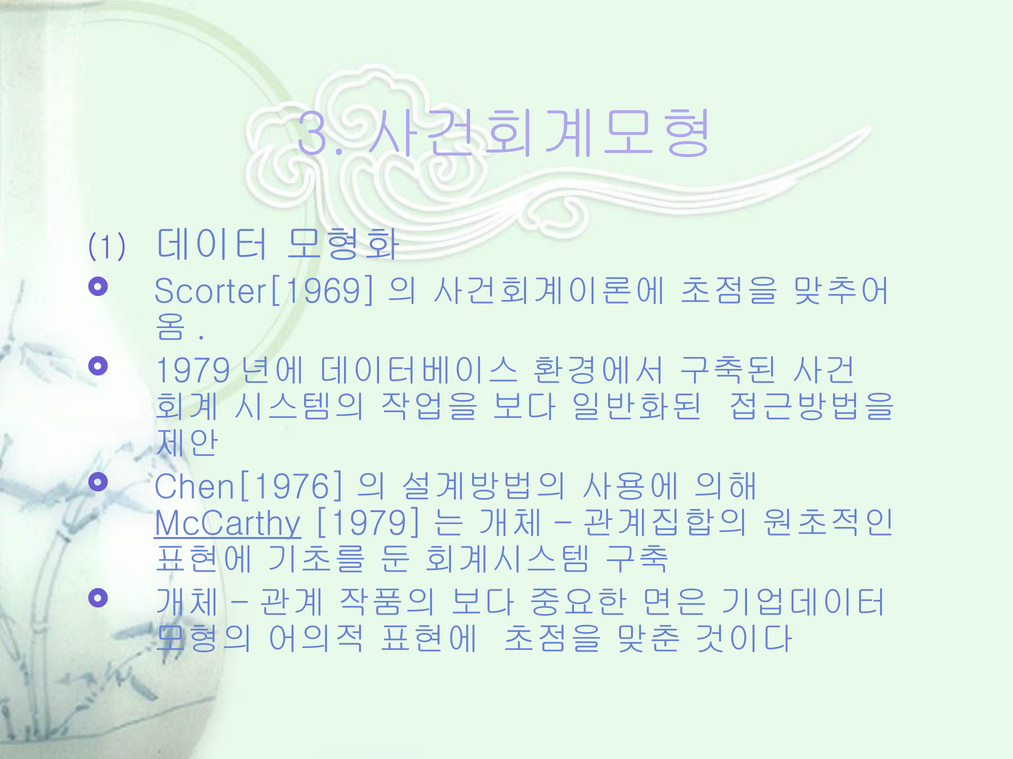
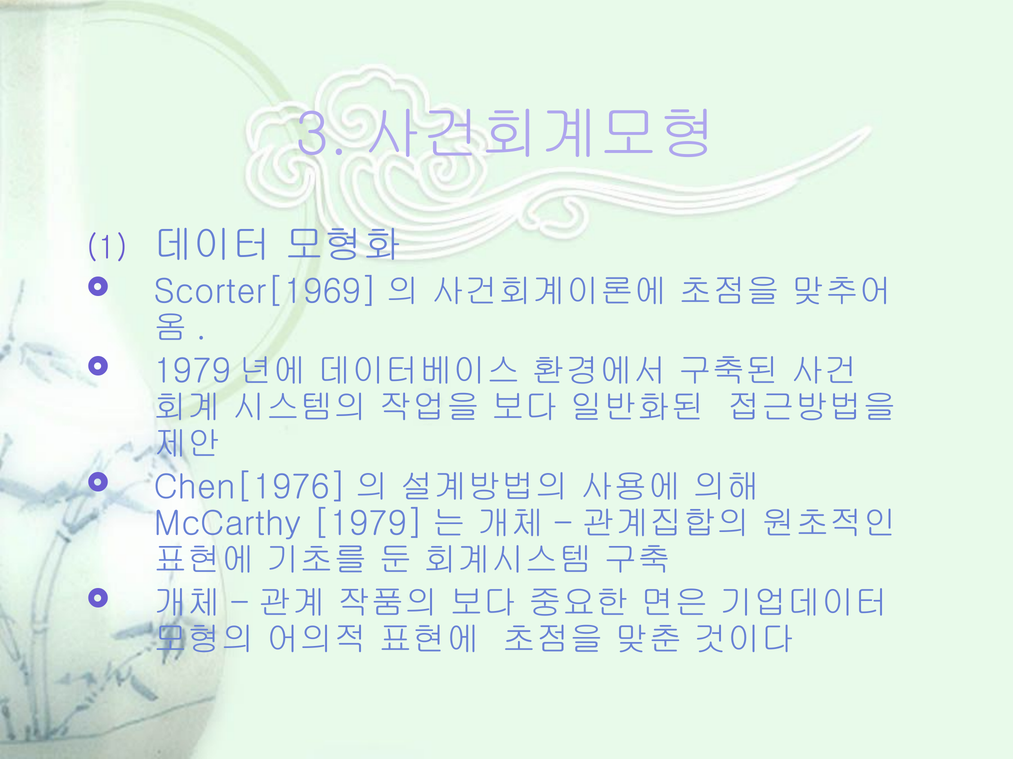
McCarthy underline: present -> none (228, 524)
